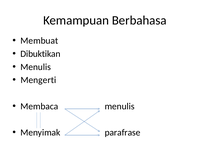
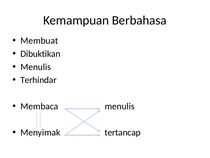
Mengerti: Mengerti -> Terhindar (38, 80)
parafrase: parafrase -> tertancap (123, 132)
